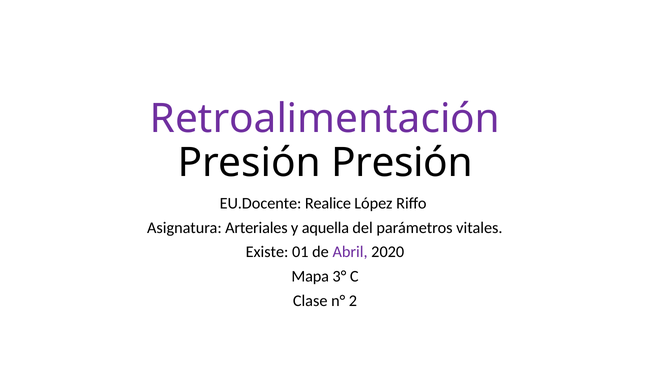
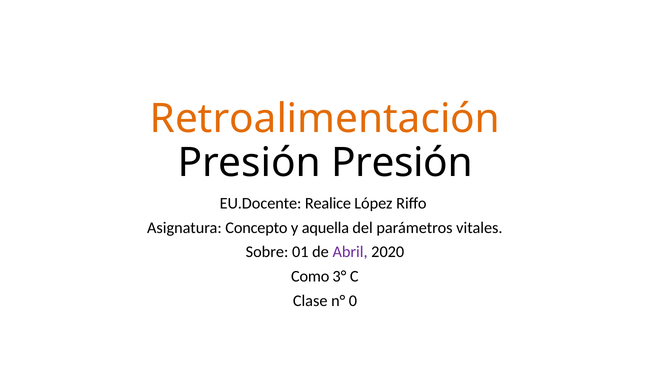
Retroalimentación colour: purple -> orange (325, 119)
Arteriales: Arteriales -> Concepto (256, 227)
Existe: Existe -> Sobre (267, 252)
Mapa: Mapa -> Como (310, 276)
2: 2 -> 0 (353, 300)
